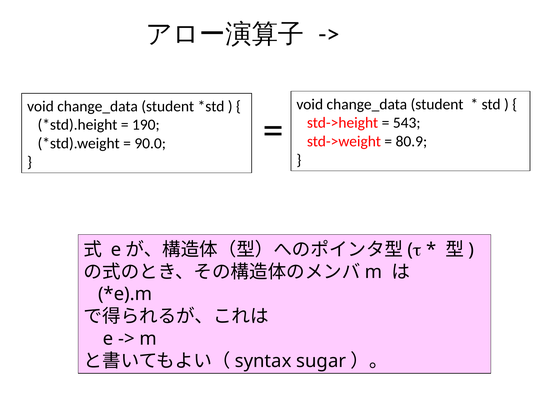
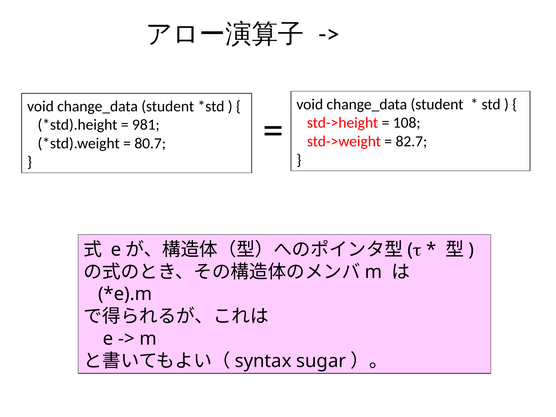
543: 543 -> 108 (407, 123)
190: 190 -> 981 (146, 125)
80.9: 80.9 -> 82.7 (411, 141)
90.0: 90.0 -> 80.7 (150, 143)
